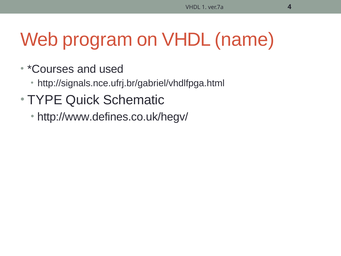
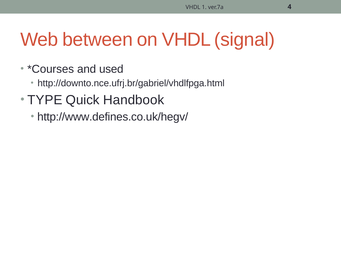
program: program -> between (98, 40)
name: name -> signal (245, 40)
http://signals.nce.ufrj.br/gabriel/vhdlfpga.html: http://signals.nce.ufrj.br/gabriel/vhdlfpga.html -> http://downto.nce.ufrj.br/gabriel/vhdlfpga.html (131, 83)
Schematic: Schematic -> Handbook (134, 100)
